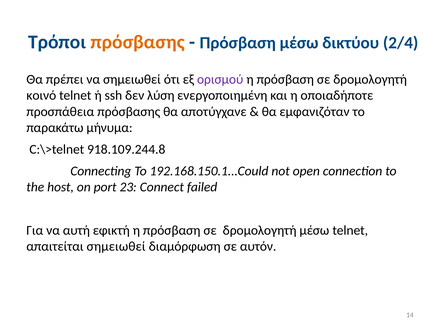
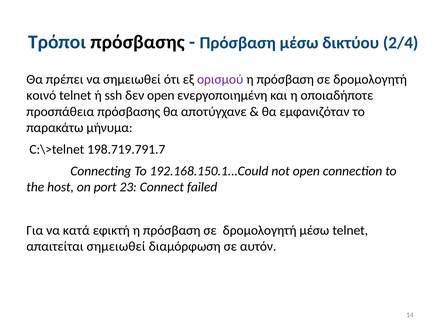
πρόσβασης colour: orange -> black (138, 42)
δεν λύση: λύση -> open (161, 96)
918.109.244.8: 918.109.244.8 -> 198.719.791.7 (126, 149)
αυτή: αυτή -> κατά (76, 230)
